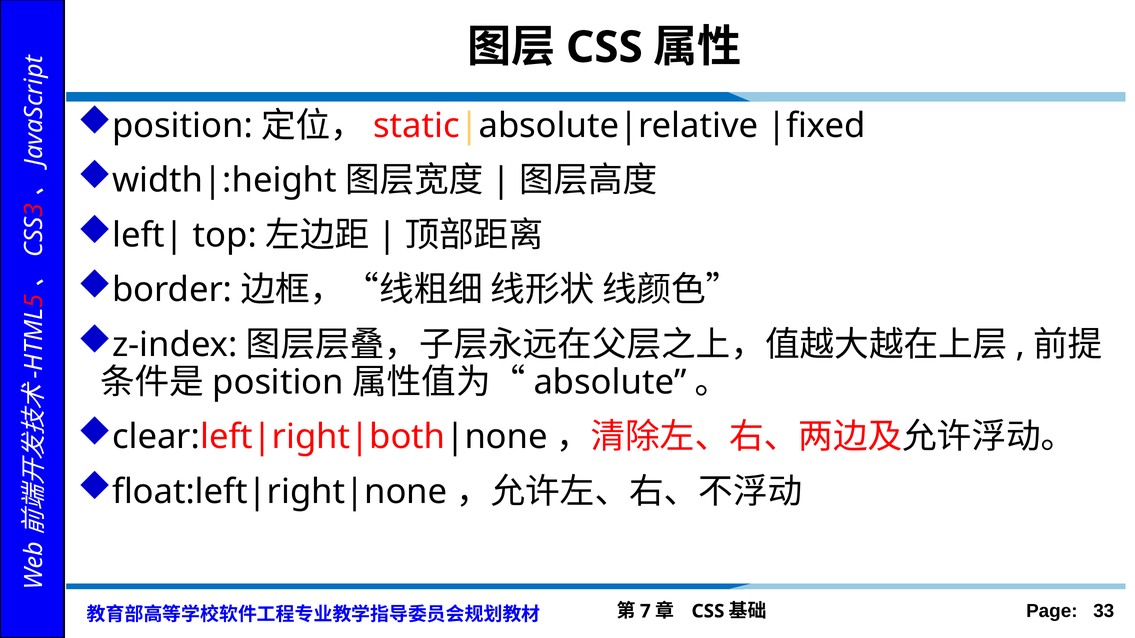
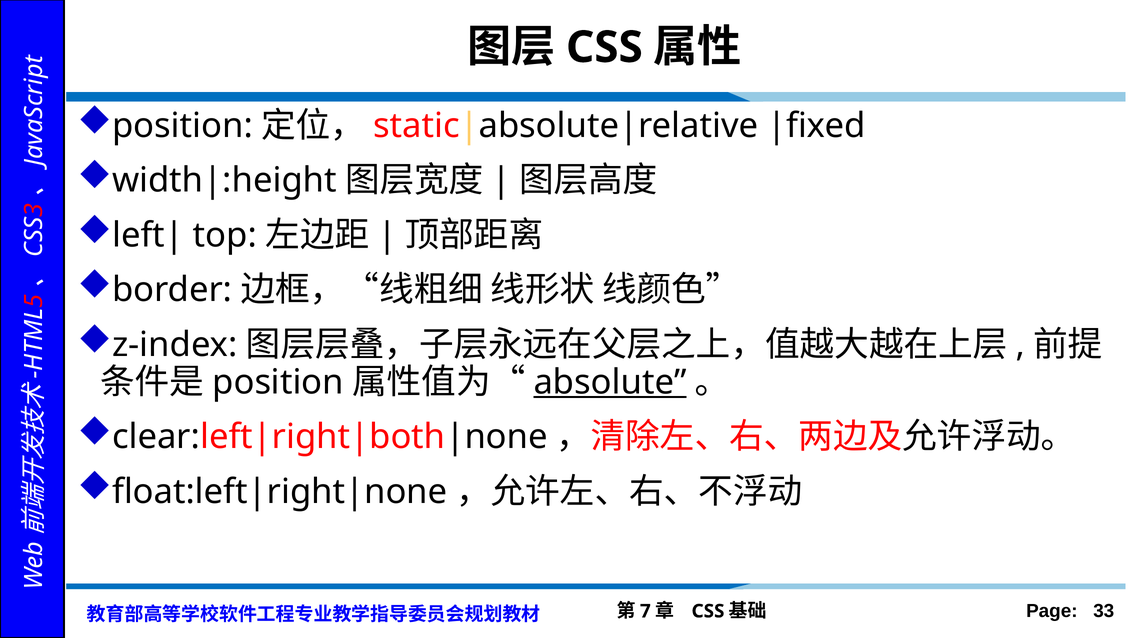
absolute underline: none -> present (610, 382)
